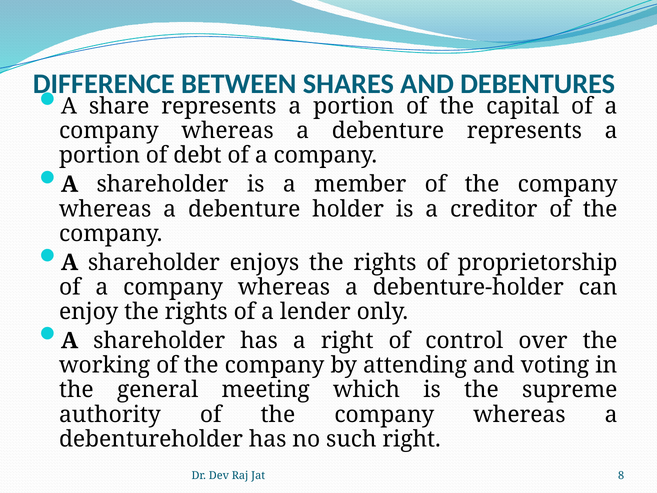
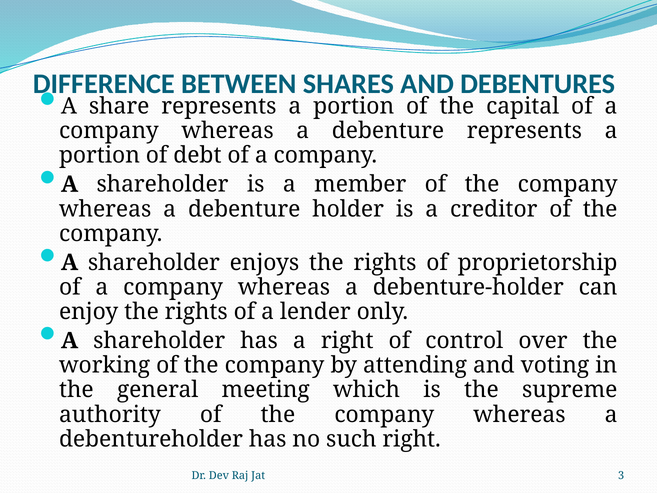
8: 8 -> 3 (621, 475)
